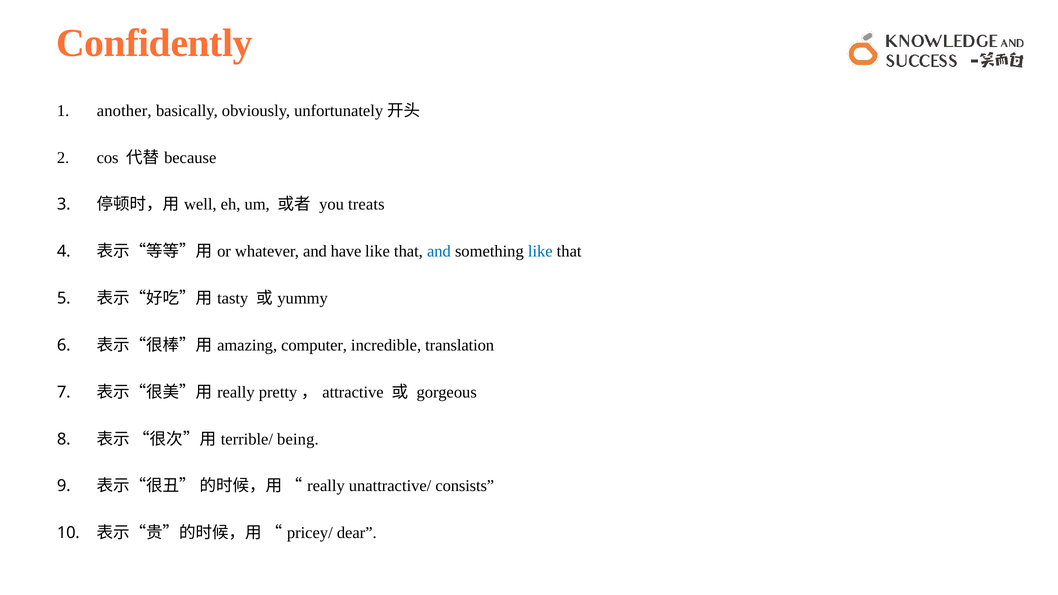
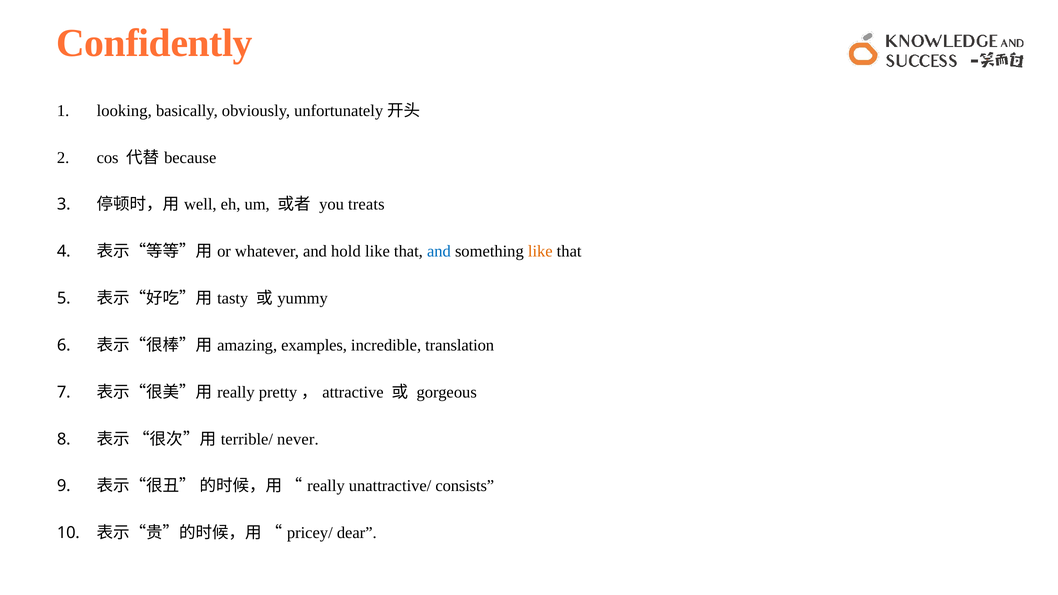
another: another -> looking (124, 111)
have: have -> hold (346, 251)
like colour: blue -> orange (540, 251)
computer: computer -> examples (314, 345)
being: being -> never (298, 439)
